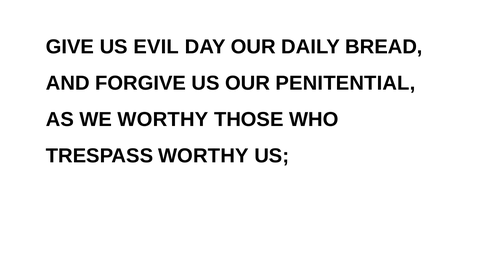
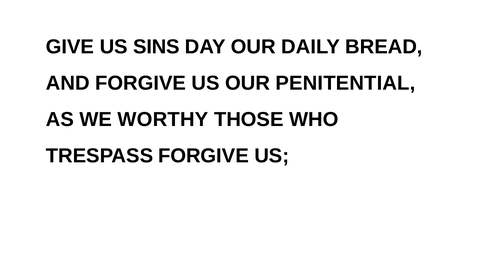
EVIL: EVIL -> SINS (156, 47)
TRESPASS WORTHY: WORTHY -> FORGIVE (203, 156)
